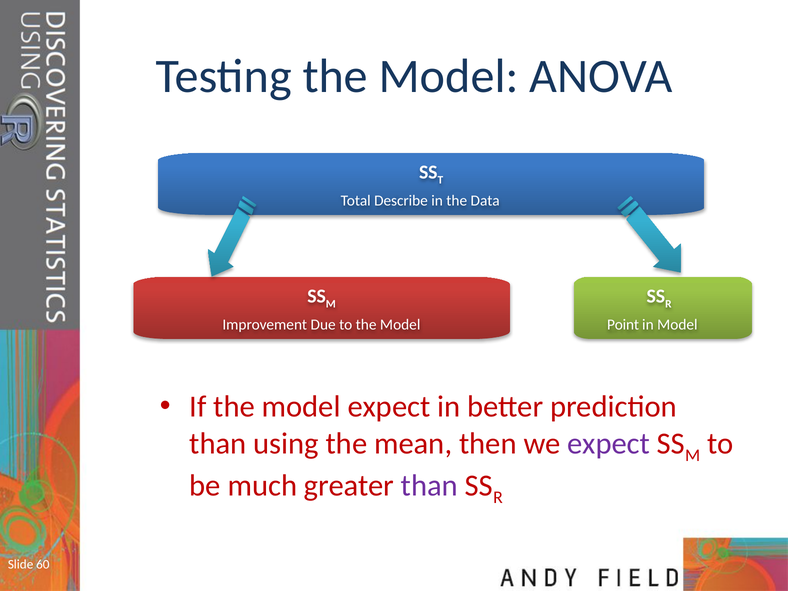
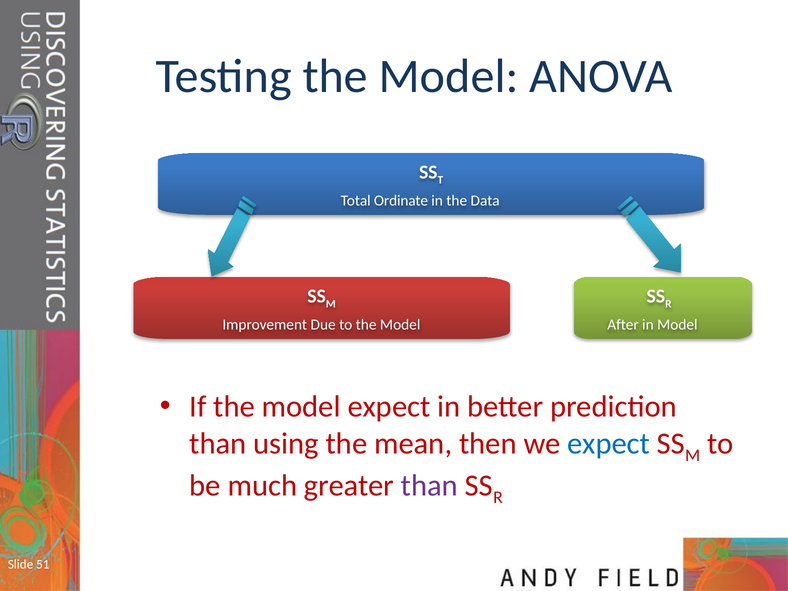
Describe: Describe -> Ordinate (401, 200)
Point: Point -> After (623, 325)
expect colour: purple -> blue (609, 444)
60: 60 -> 51 (43, 564)
